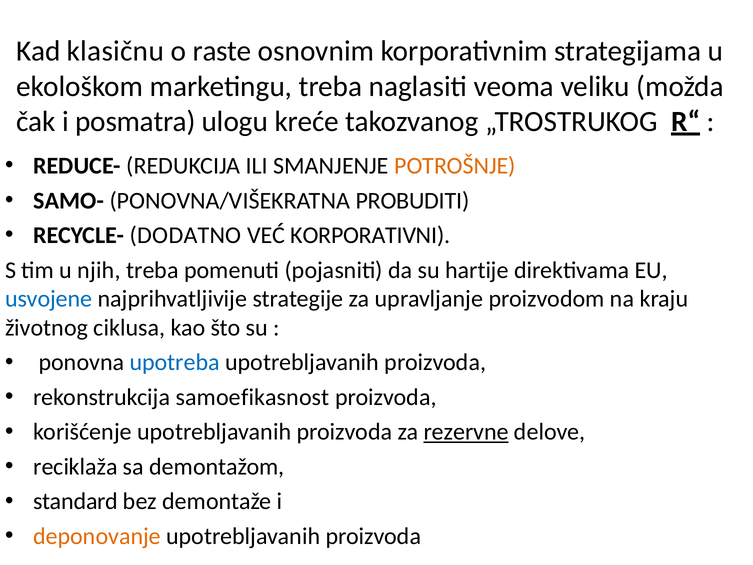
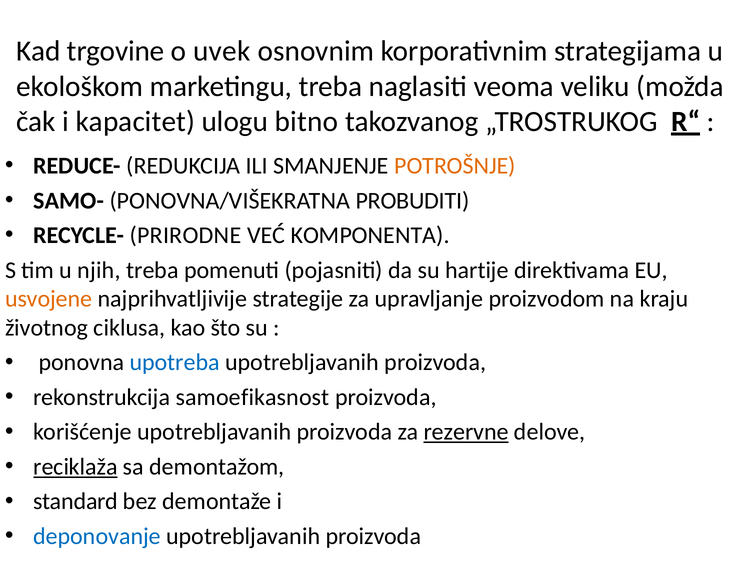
klasičnu: klasičnu -> trgovine (116, 51)
raste: raste -> uvek (222, 51)
posmatra: posmatra -> kapacitet (135, 121)
kreće: kreće -> bitno (307, 121)
DODATNO: DODATNO -> PRIRODNE (186, 235)
KORPORATIVNI: KORPORATIVNI -> KOMPONENTA (370, 235)
usvojene colour: blue -> orange (49, 299)
reciklaža underline: none -> present (75, 467)
deponovanje colour: orange -> blue (97, 536)
